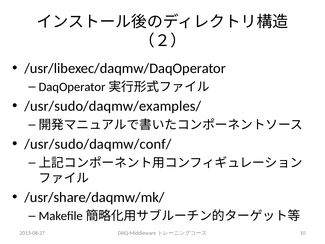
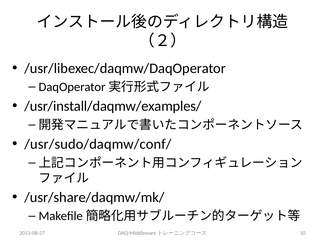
/usr/sudo/daqmw/examples/: /usr/sudo/daqmw/examples/ -> /usr/install/daqmw/examples/ (113, 106)
